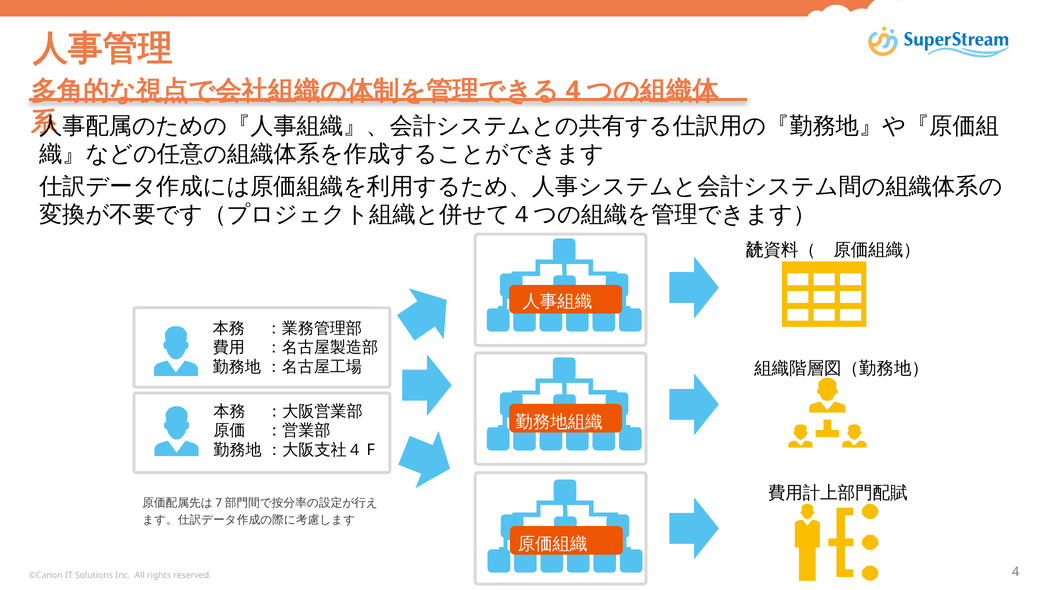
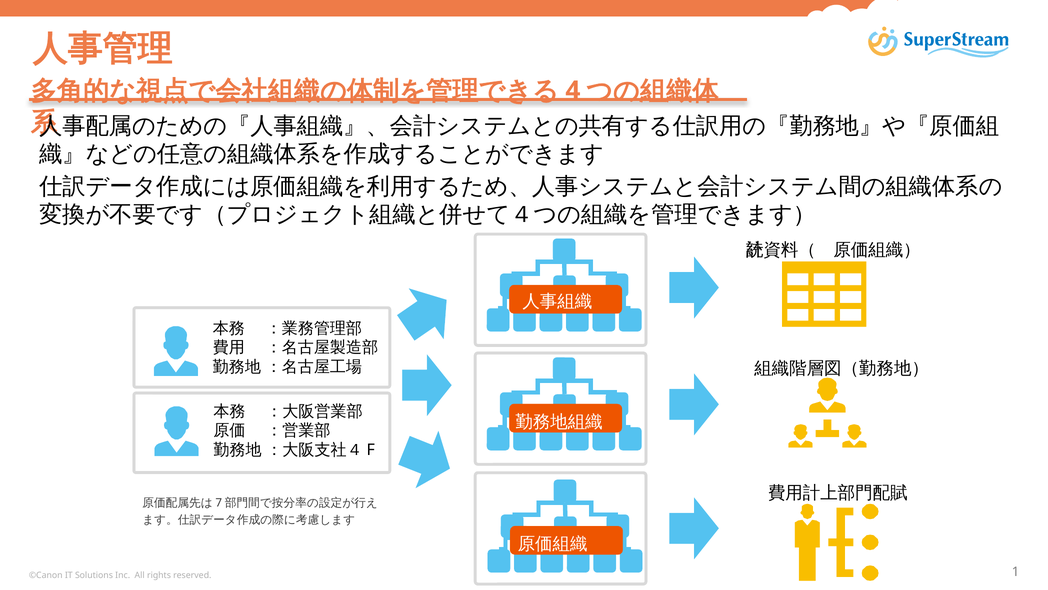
reserved 4: 4 -> 1 (1016, 572)
